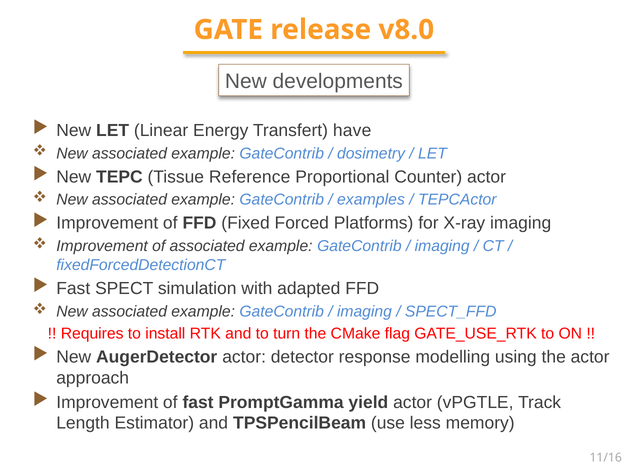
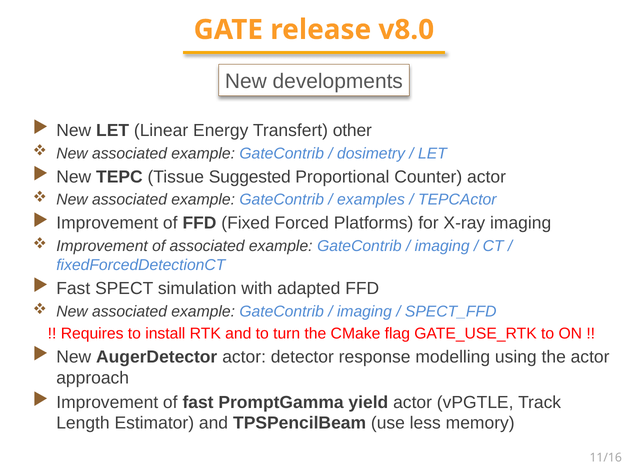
have: have -> other (352, 130)
Reference: Reference -> Suggested (250, 177)
